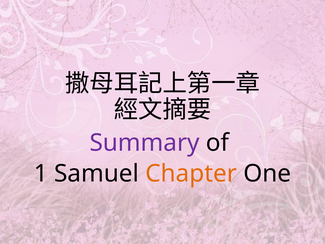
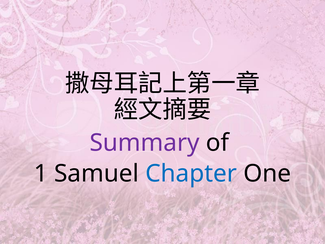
Chapter colour: orange -> blue (191, 174)
